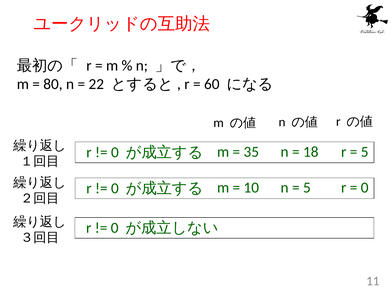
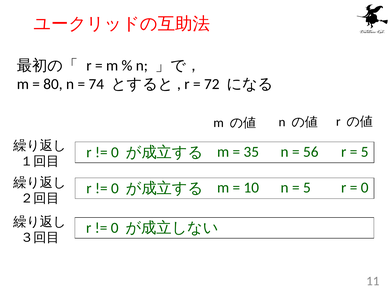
22: 22 -> 74 (96, 84)
60: 60 -> 72 (212, 84)
18: 18 -> 56 (311, 152)
